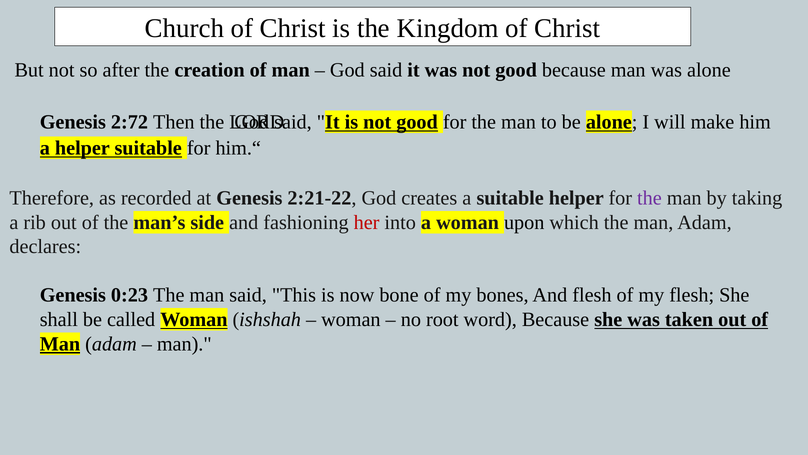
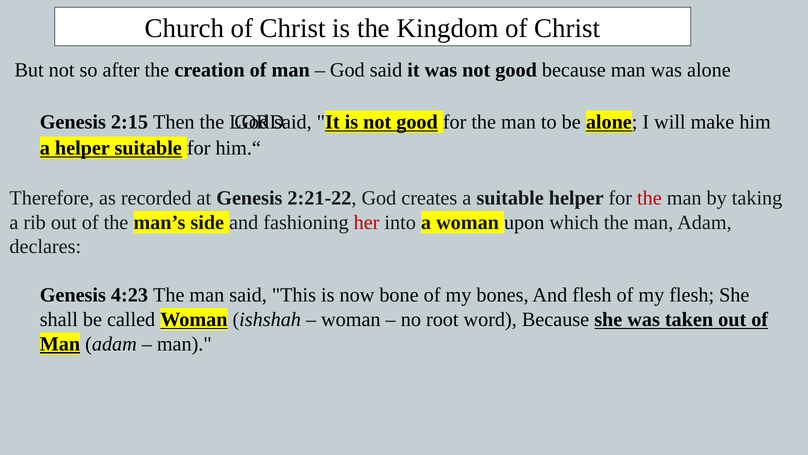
2:72: 2:72 -> 2:15 (129, 122)
the colour: purple -> red (649, 198)
0:23: 0:23 -> 4:23 (129, 295)
